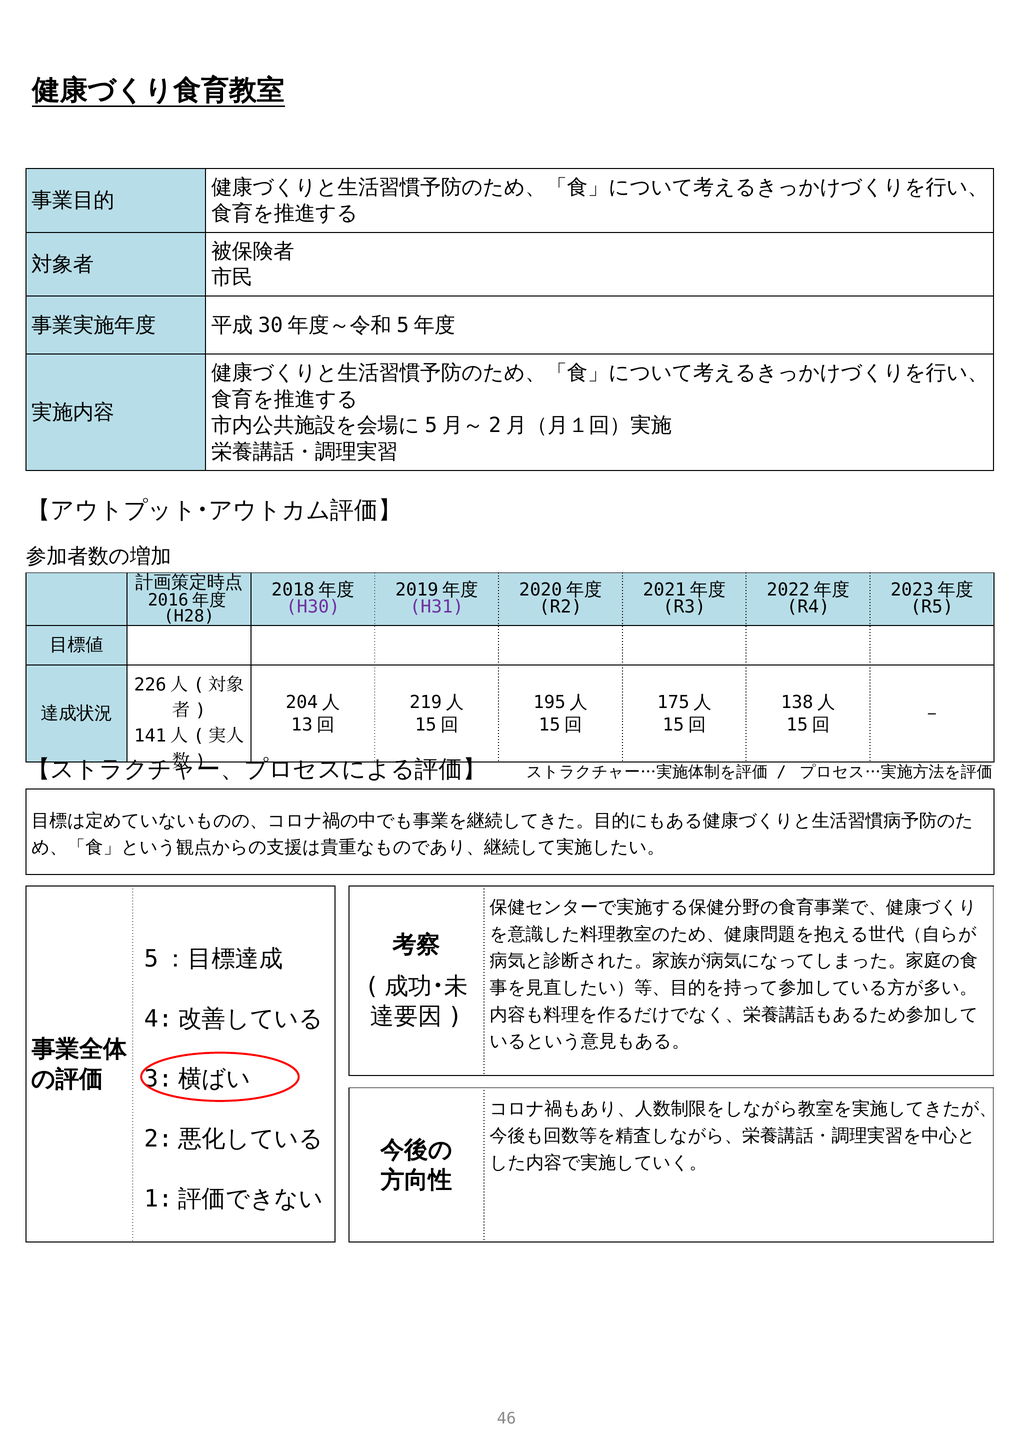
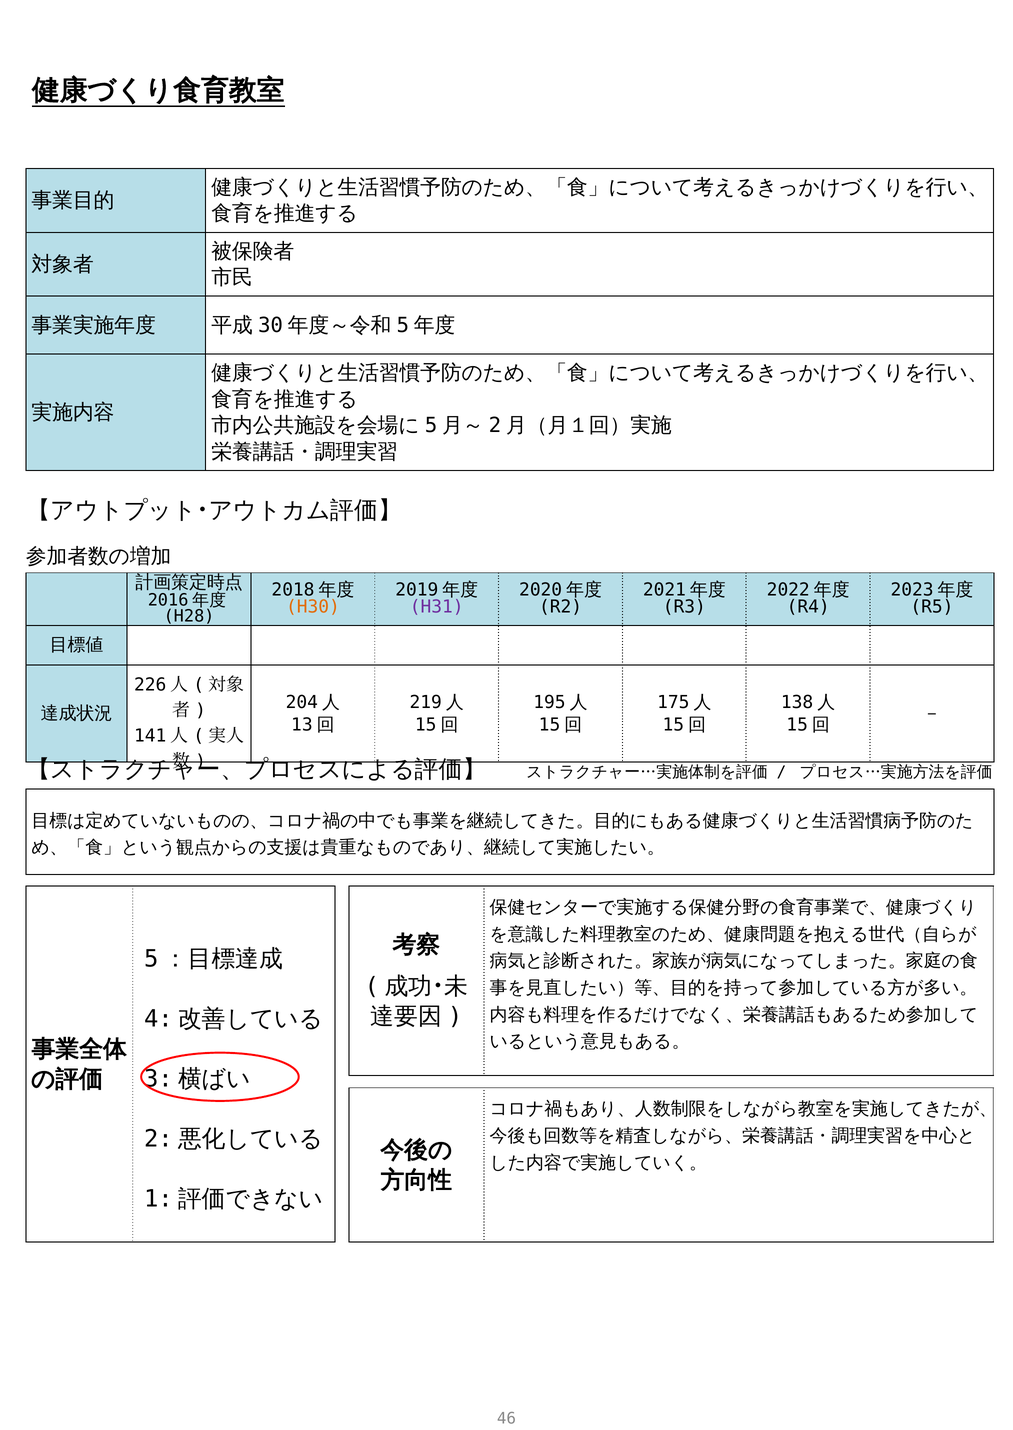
H30 colour: purple -> orange (313, 607)
